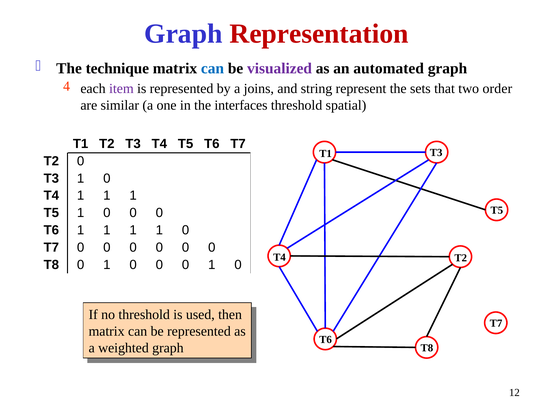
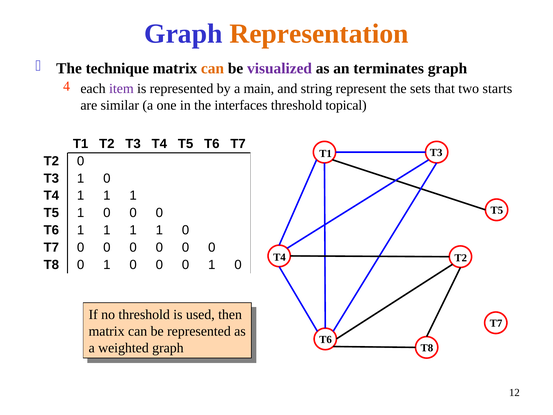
Representation colour: red -> orange (319, 34)
can colour: blue -> orange (212, 68)
automated: automated -> terminates (389, 68)
joins: joins -> main (259, 89)
order: order -> starts (497, 89)
spatial: spatial -> topical (346, 105)
